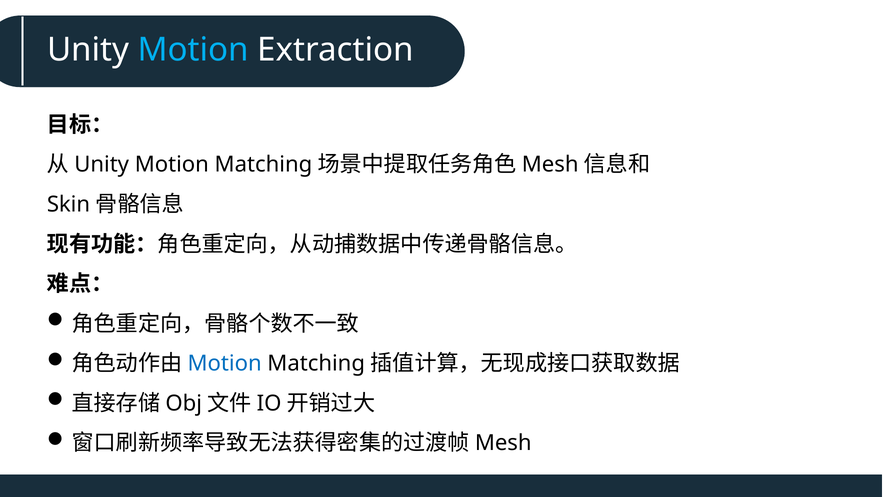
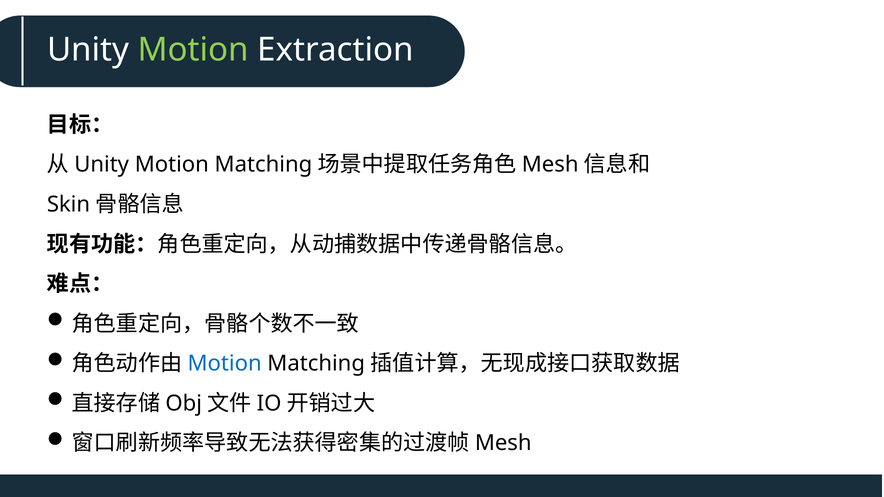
Motion colour: light blue -> light green (193, 50)
